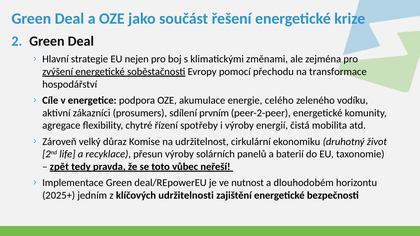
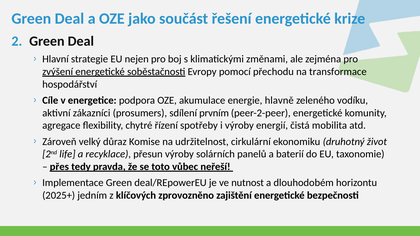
celého: celého -> hlavně (279, 100)
zpět: zpět -> přes (59, 167)
udržitelnosti: udržitelnosti -> zprovozněno (186, 196)
